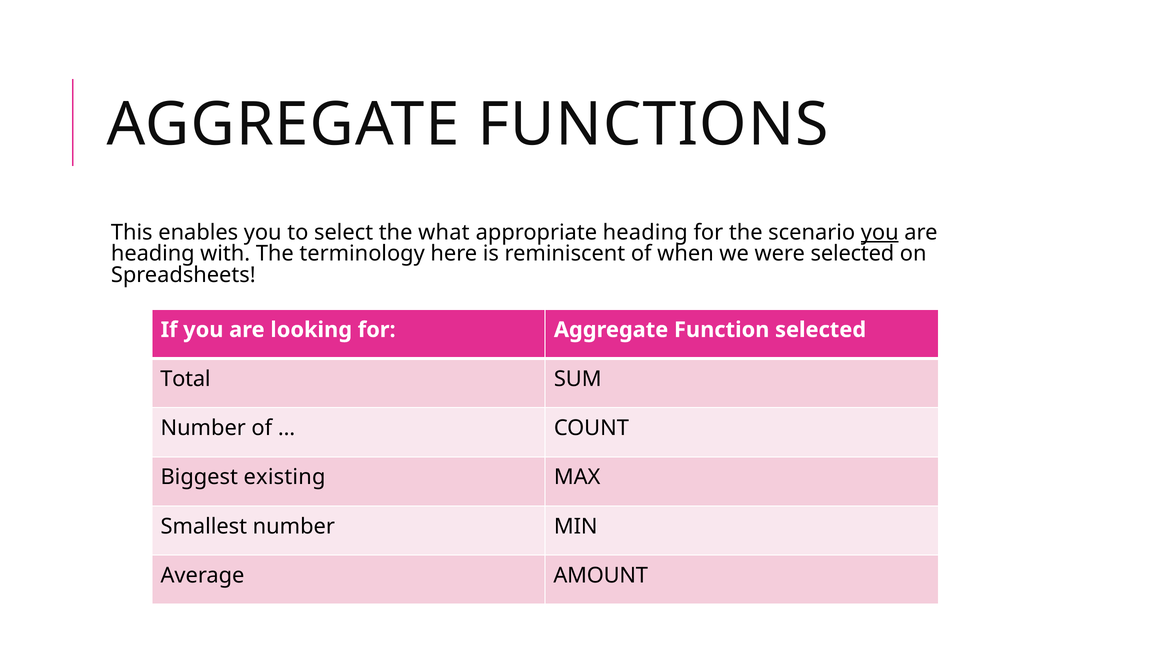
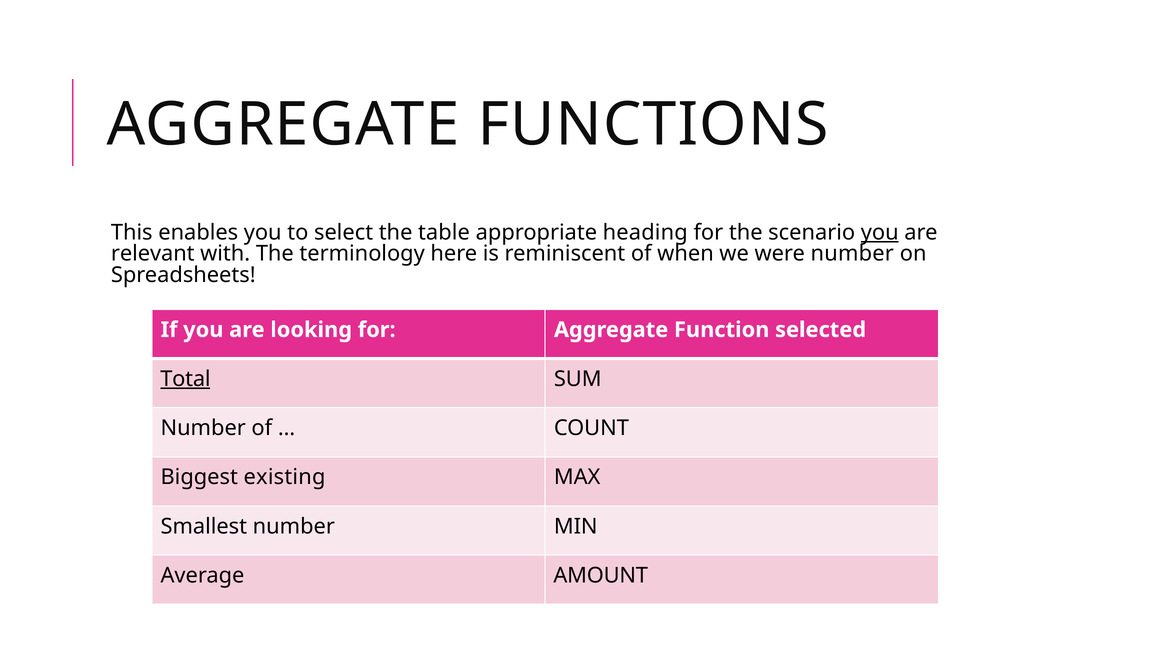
what: what -> table (444, 233)
heading: heading -> relevant (153, 254)
were selected: selected -> number (852, 254)
Total underline: none -> present (185, 379)
